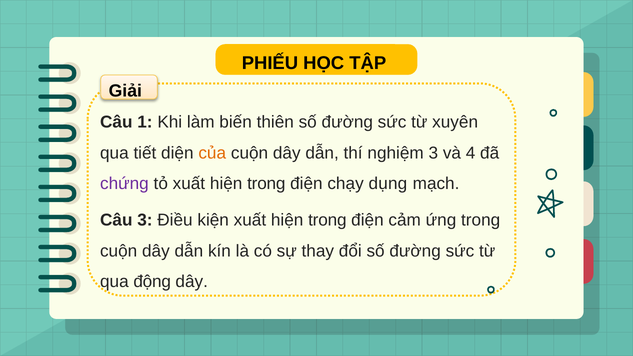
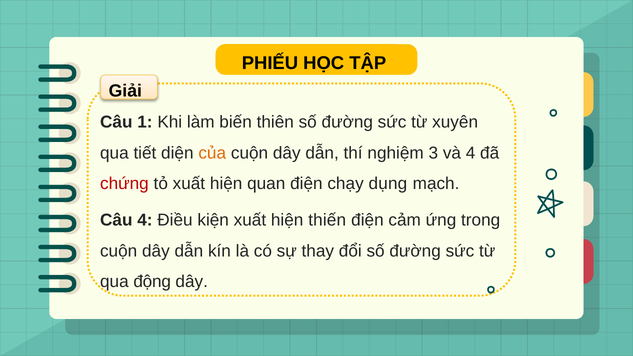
chứng colour: purple -> red (124, 184)
tỏ xuất hiện trong: trong -> quan (266, 184)
Câu 3: 3 -> 4 (145, 220)
kiện xuất hiện trong: trong -> thiến (327, 220)
